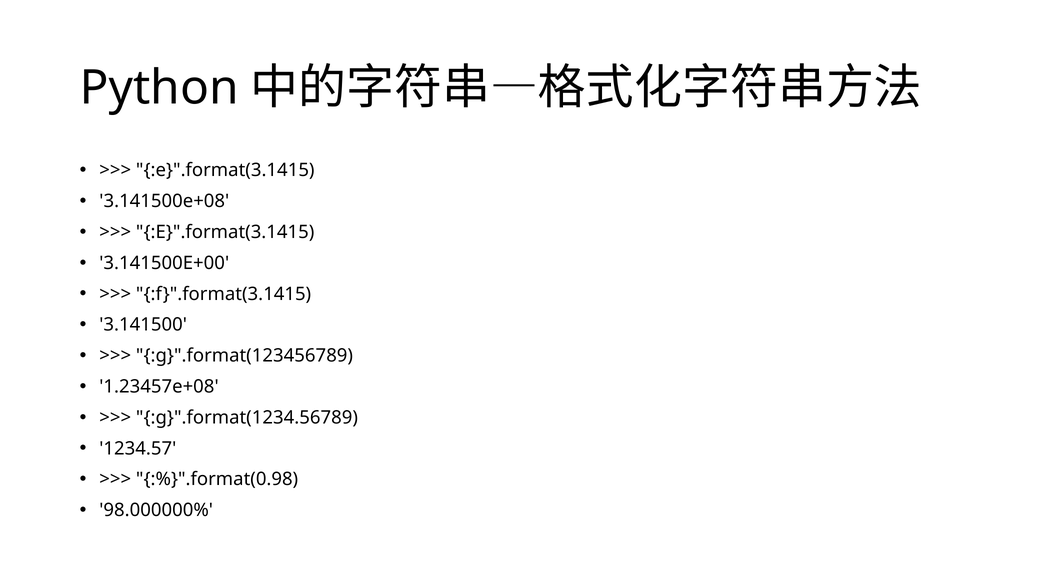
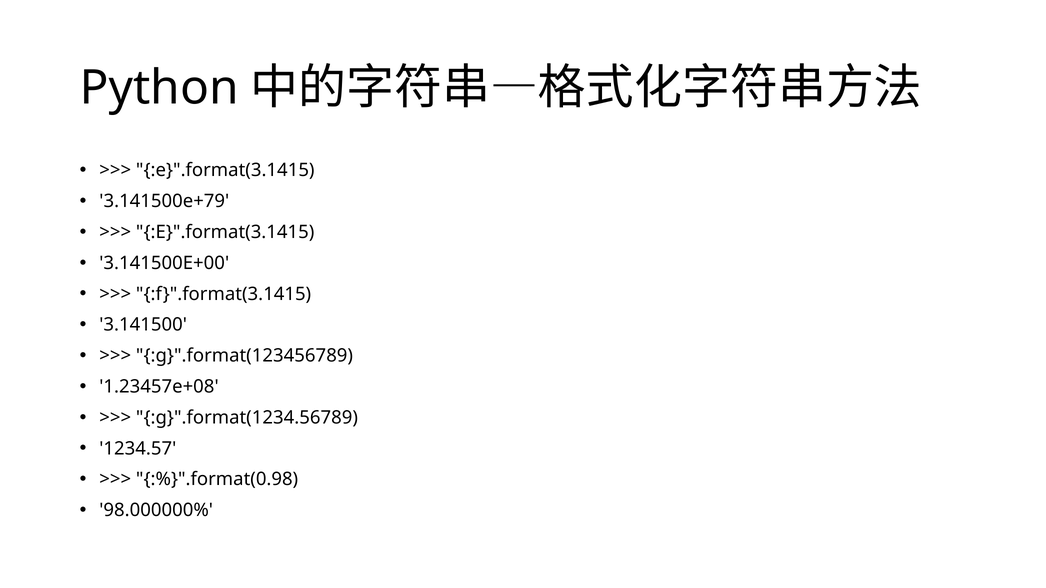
3.141500e+08: 3.141500e+08 -> 3.141500e+79 (164, 201)
